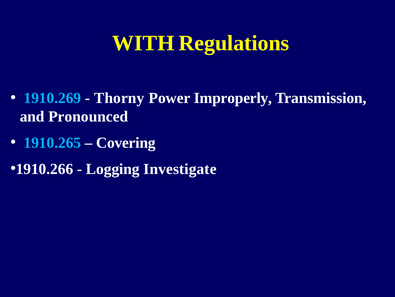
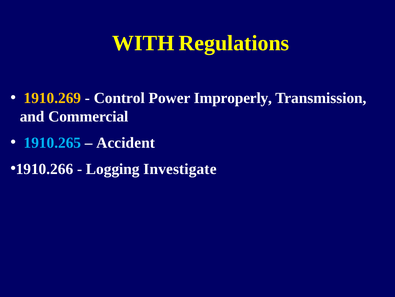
1910.269 colour: light blue -> yellow (52, 98)
Thorny: Thorny -> Control (119, 98)
Pronounced: Pronounced -> Commercial (88, 116)
Covering: Covering -> Accident (126, 142)
